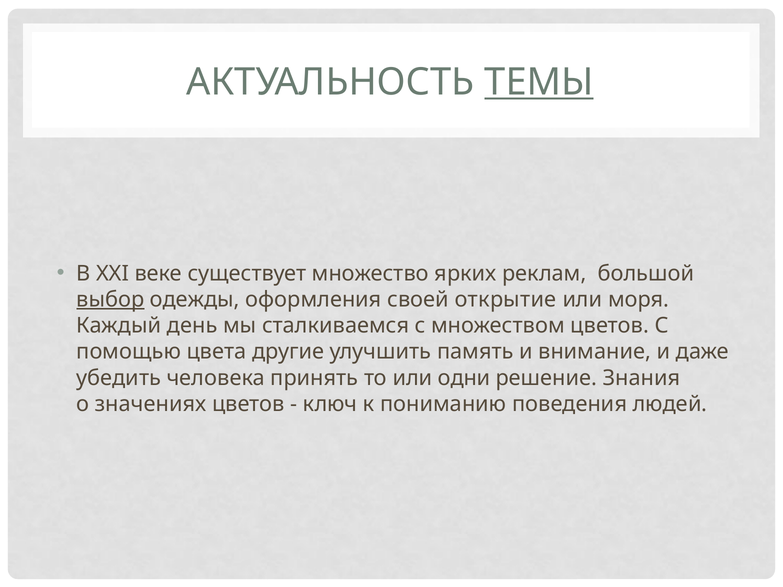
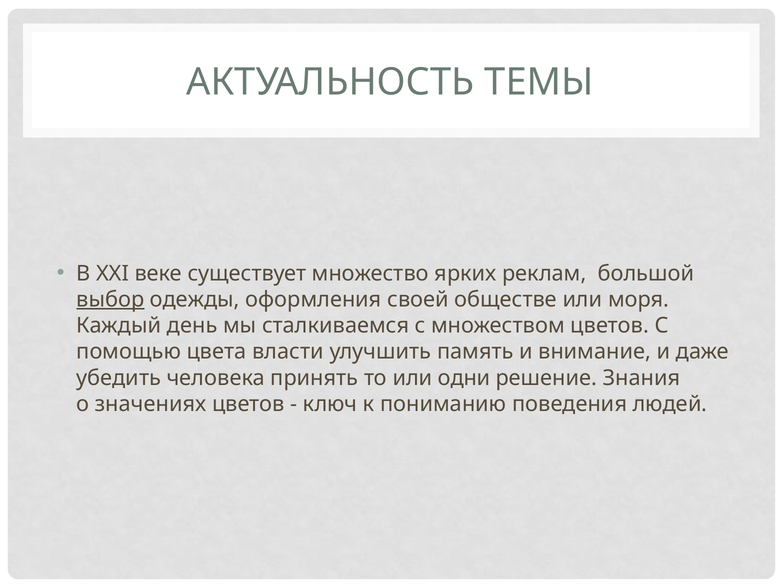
ТЕМЫ underline: present -> none (539, 82)
открытие: открытие -> обществе (506, 300)
другие: другие -> власти (288, 352)
